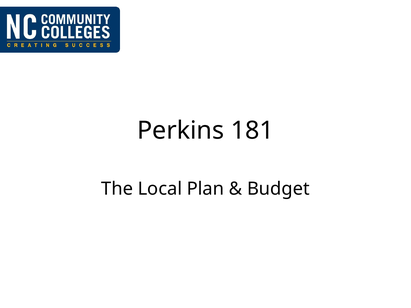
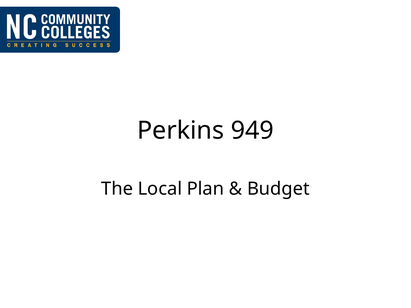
181: 181 -> 949 (252, 131)
